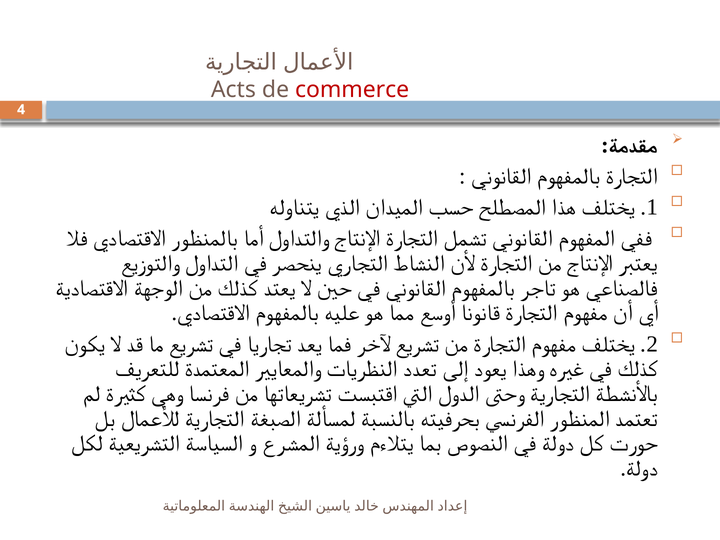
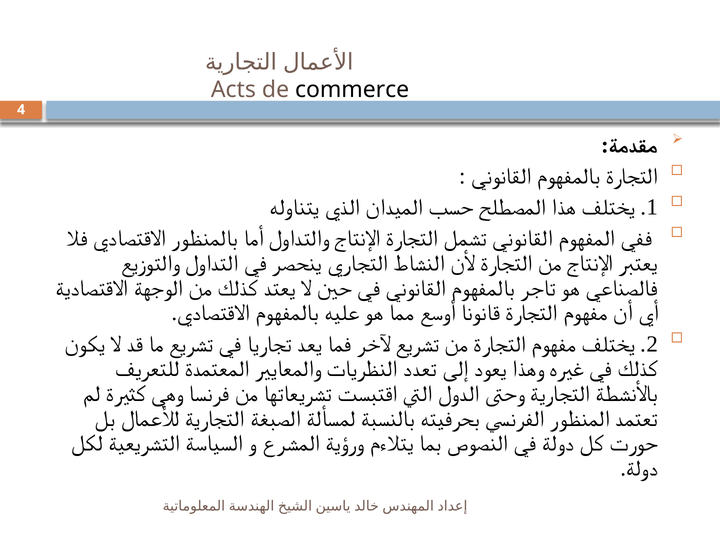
commerce colour: red -> black (352, 90)
